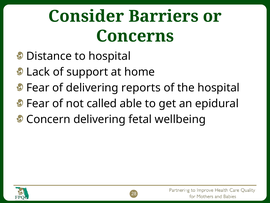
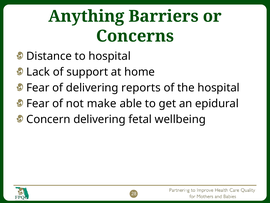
Consider: Consider -> Anything (86, 16)
called: called -> make (102, 103)
